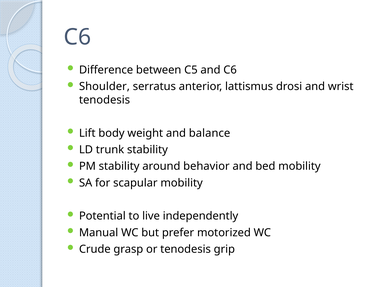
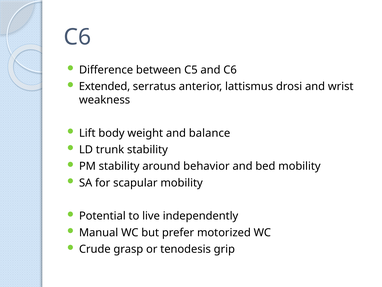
Shoulder: Shoulder -> Extended (105, 86)
tenodesis: tenodesis -> weakness (105, 100)
